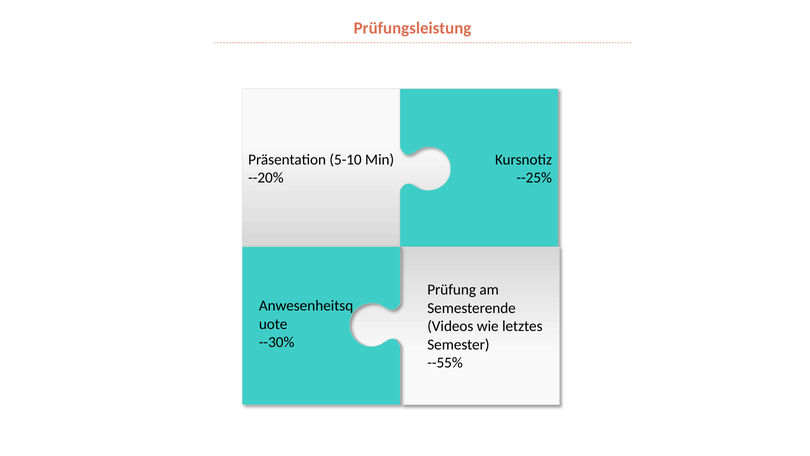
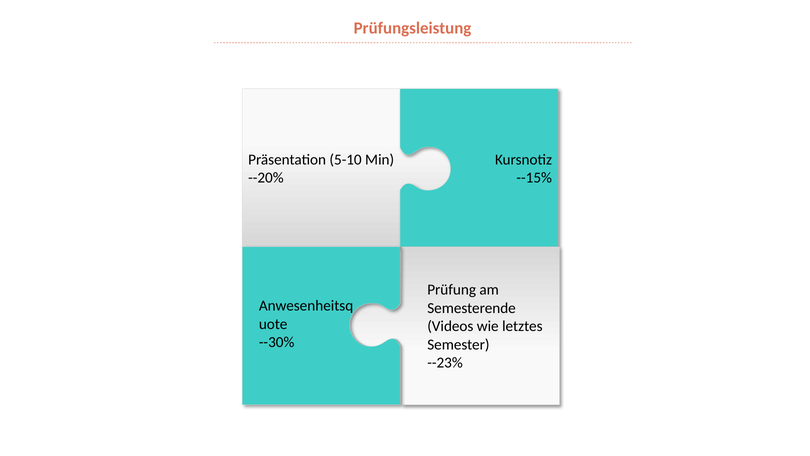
--25%: --25% -> --15% (534, 178)
--55%: --55% -> --23% (445, 362)
